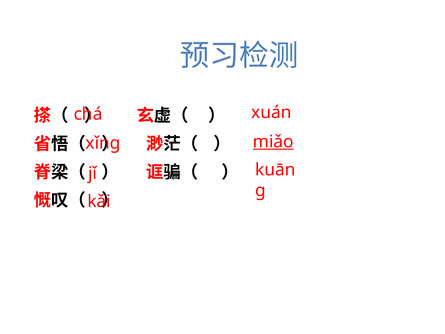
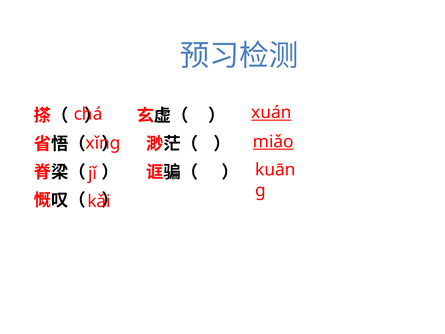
xuán underline: none -> present (271, 113)
